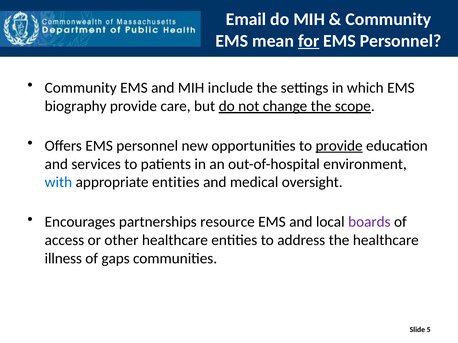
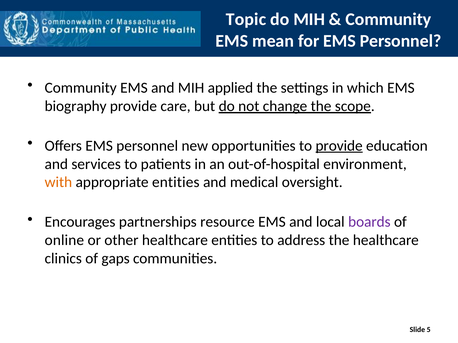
Email: Email -> Topic (246, 19)
for underline: present -> none (309, 41)
include: include -> applied (230, 88)
with colour: blue -> orange (58, 183)
access: access -> online (64, 241)
illness: illness -> clinics (63, 259)
